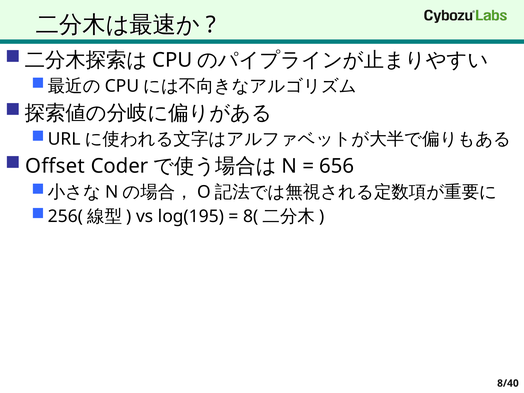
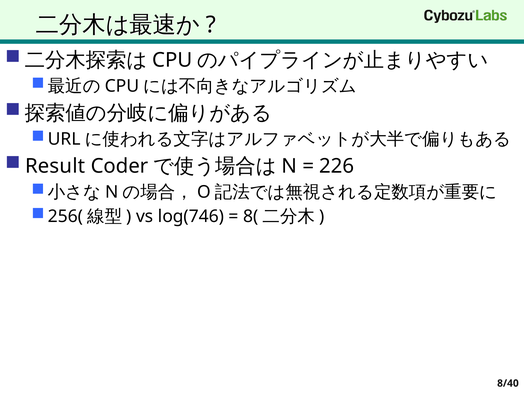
Offset: Offset -> Result (55, 166)
656: 656 -> 226 (337, 166)
log(195: log(195 -> log(746 (191, 217)
